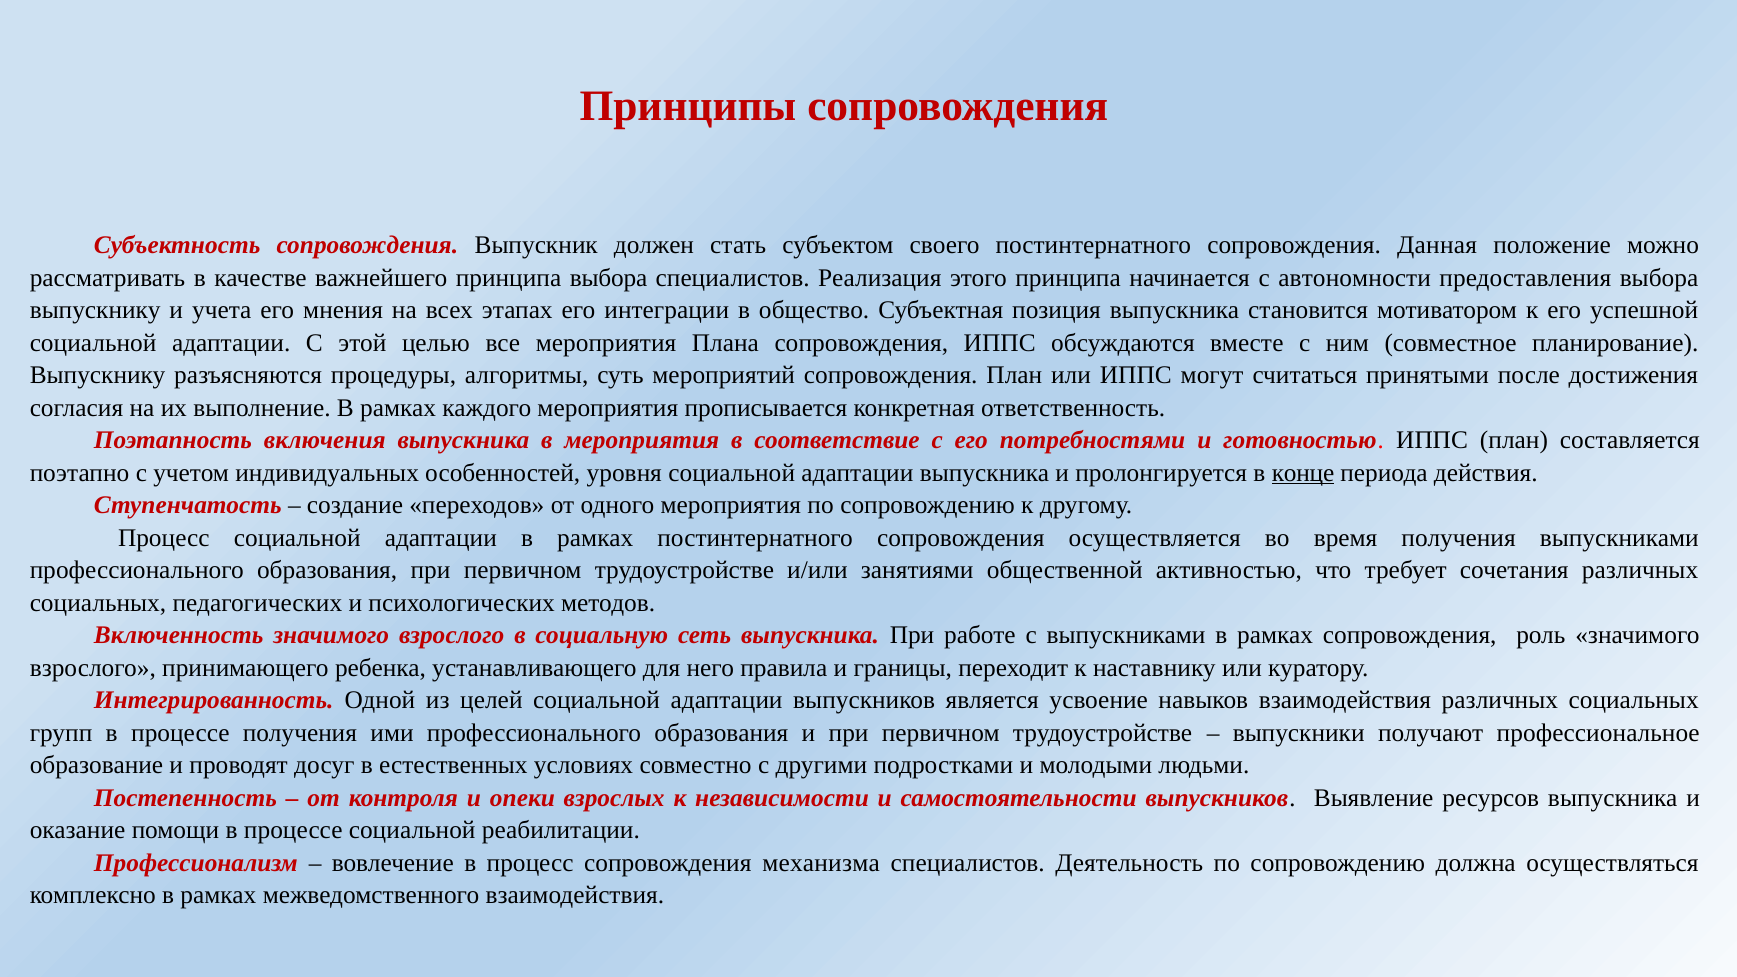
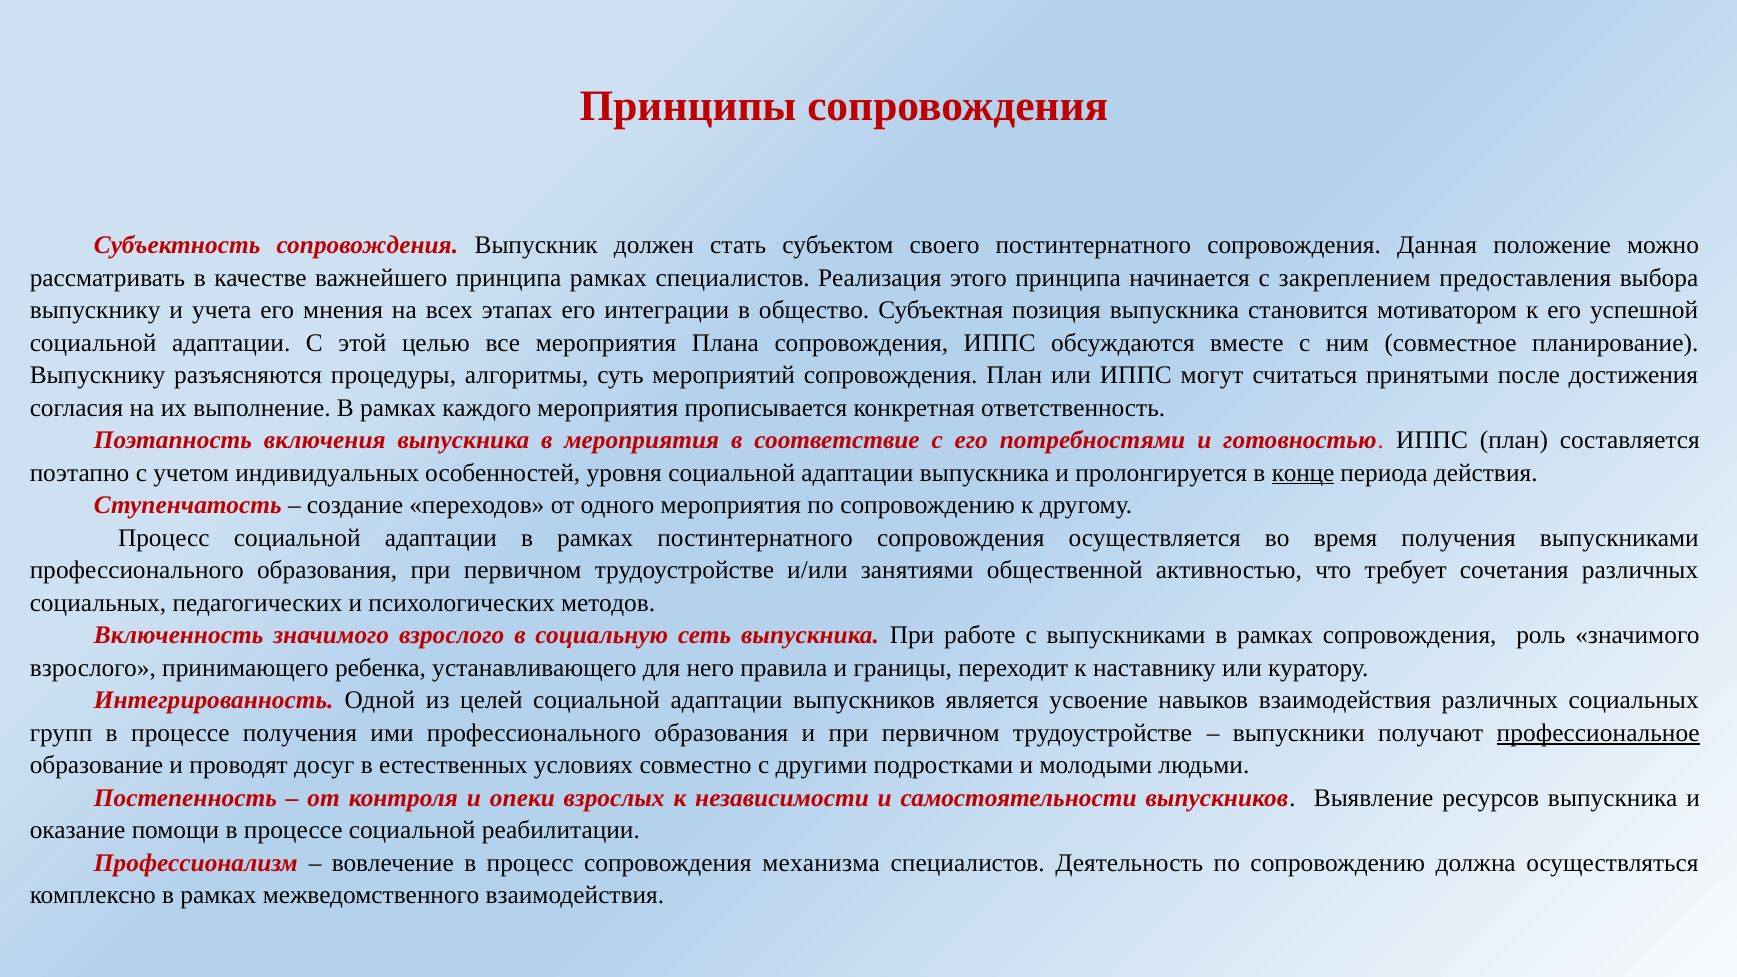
принципа выбора: выбора -> рамках (608, 278)
автономности: автономности -> закреплением (1355, 278)
профессиональное underline: none -> present (1598, 733)
